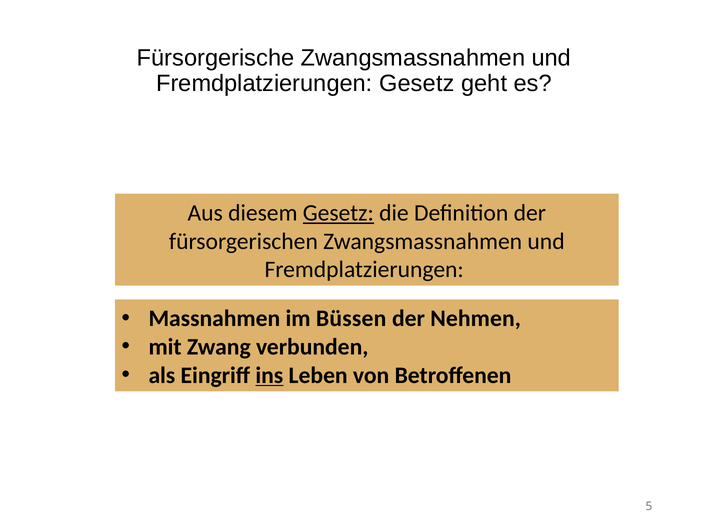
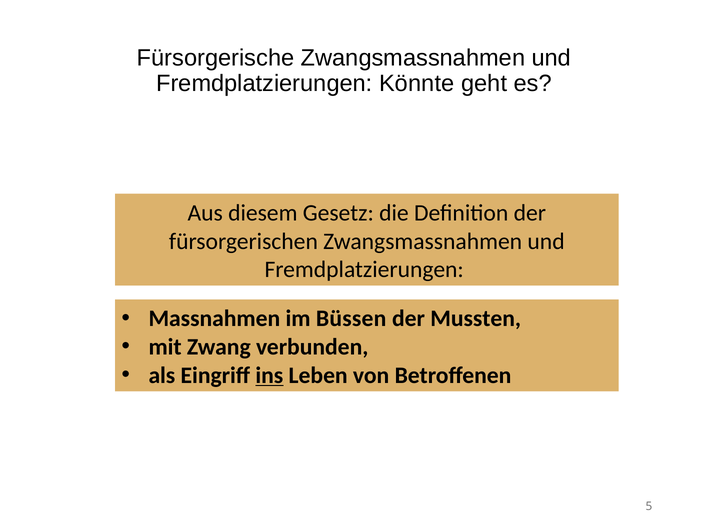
Fremdplatzierungen Gesetz: Gesetz -> Könnte (417, 83)
Gesetz underline: present -> none (338, 213)
Nehmen: Nehmen -> Mussten (476, 319)
